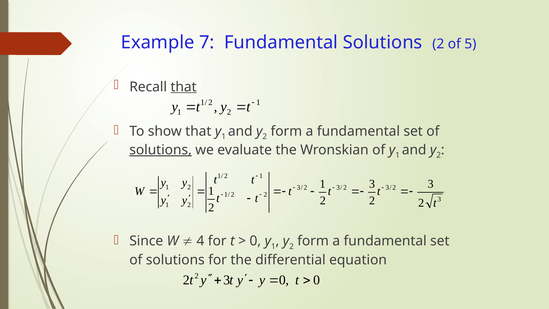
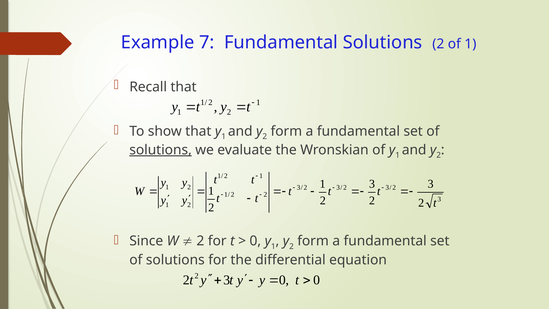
of 5: 5 -> 1 (470, 44)
that underline: present -> none (184, 87)
4: 4 -> 2 (200, 241)
